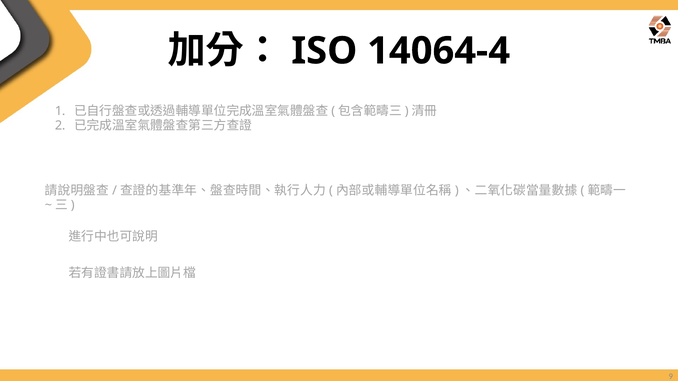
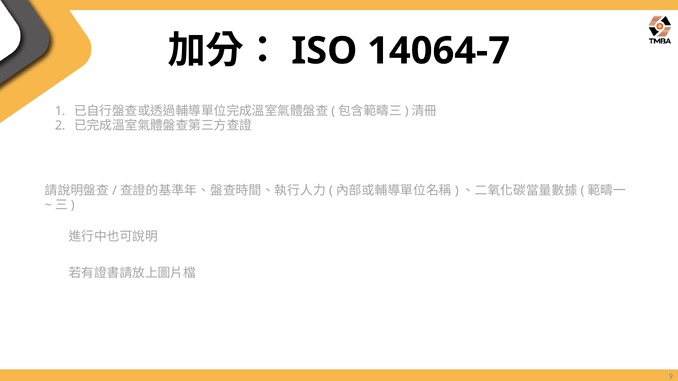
14064-4: 14064-4 -> 14064-7 (439, 51)
